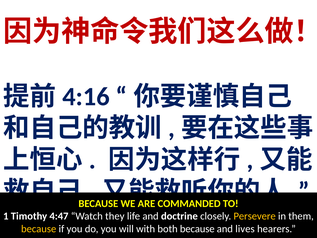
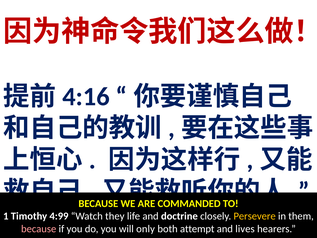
4:47: 4:47 -> 4:99 (59, 216)
because colour: yellow -> pink (39, 229)
with: with -> only (146, 229)
both because: because -> attempt (197, 229)
